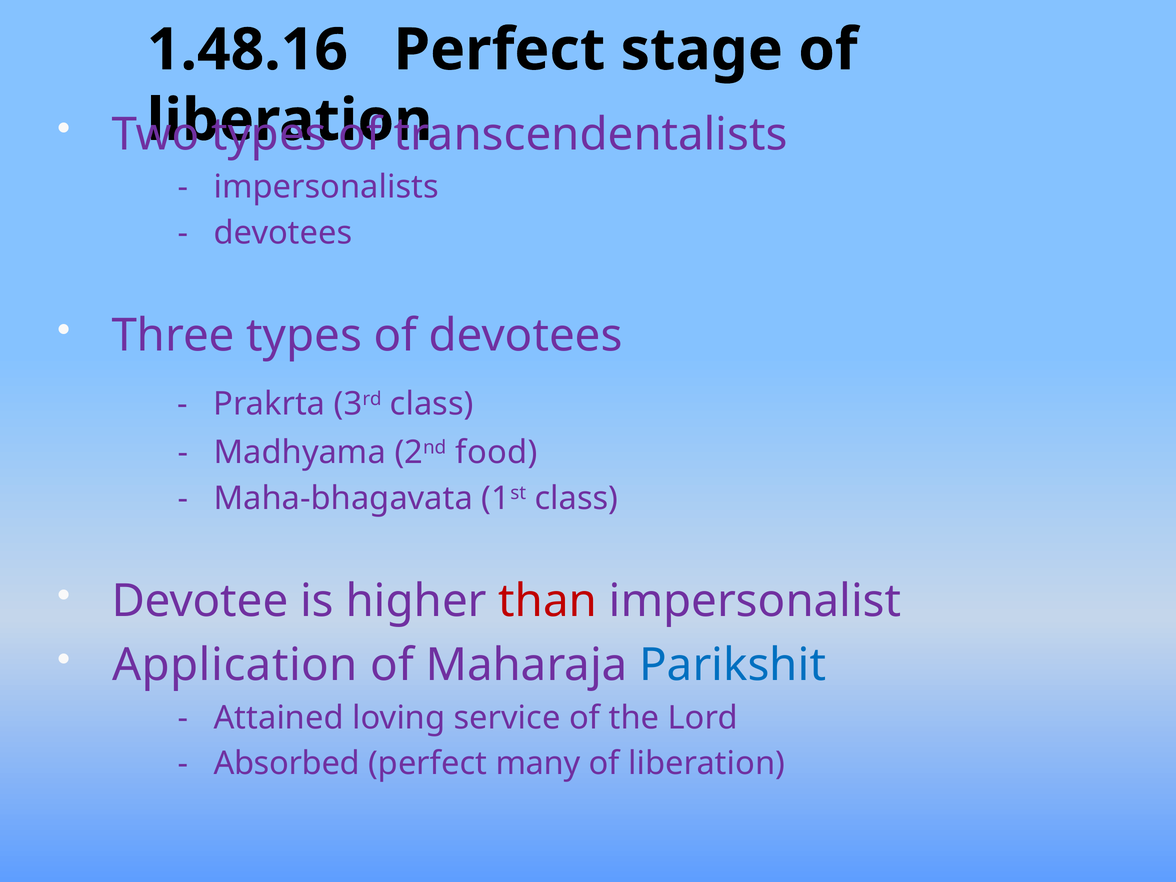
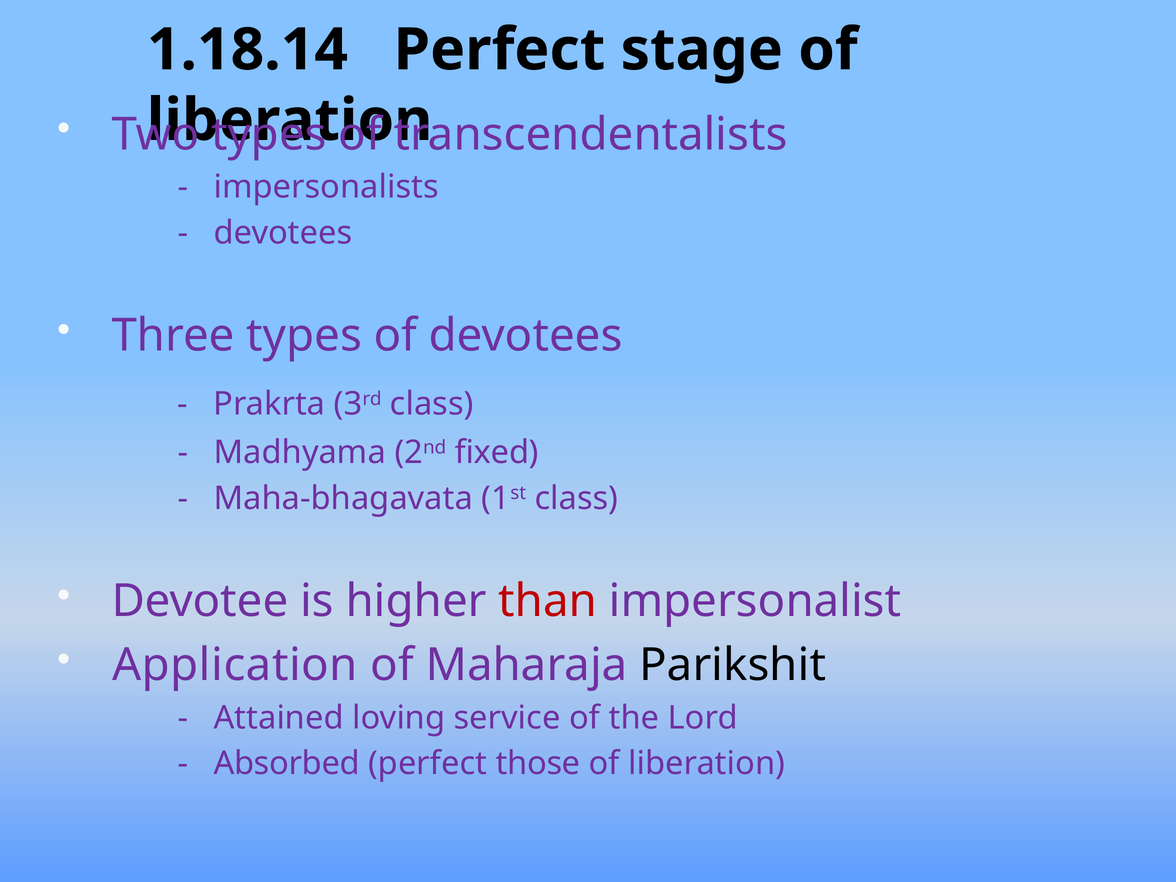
1.48.16: 1.48.16 -> 1.18.14 (247, 50)
food: food -> fixed (497, 453)
Parikshit colour: blue -> black (733, 665)
many: many -> those (538, 764)
